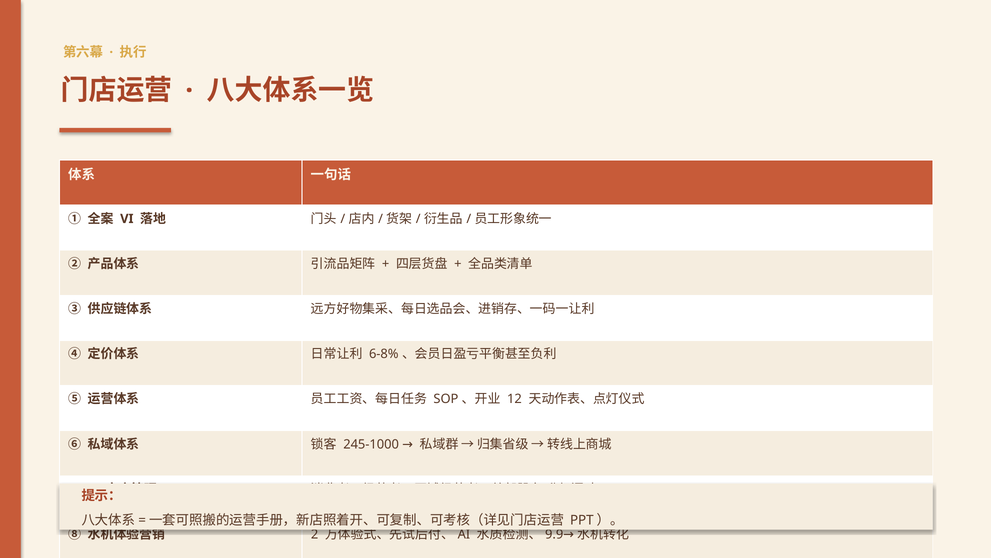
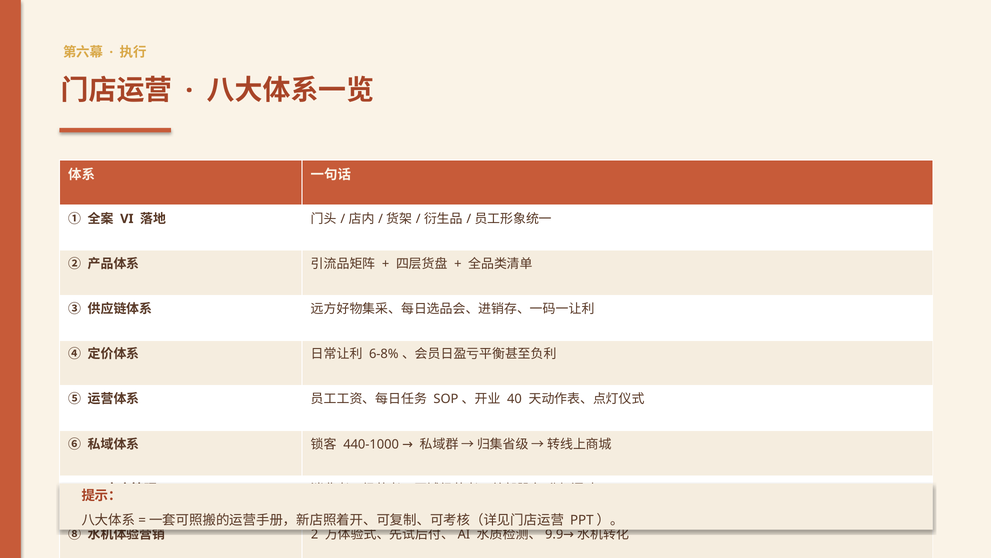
12: 12 -> 40 (514, 399)
245-1000: 245-1000 -> 440-1000 (371, 444)
